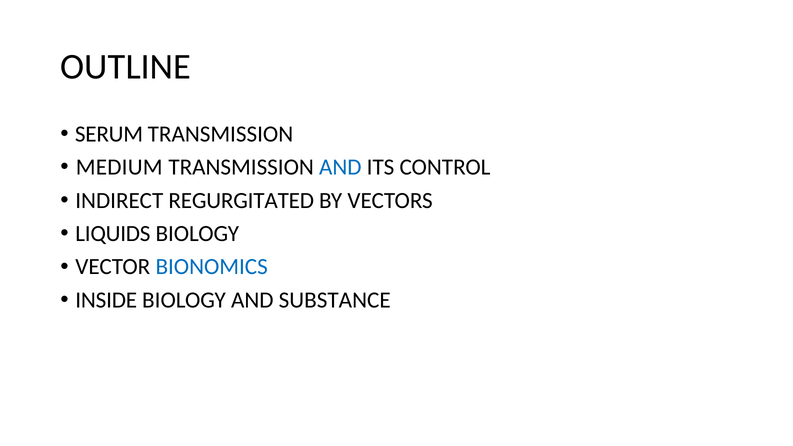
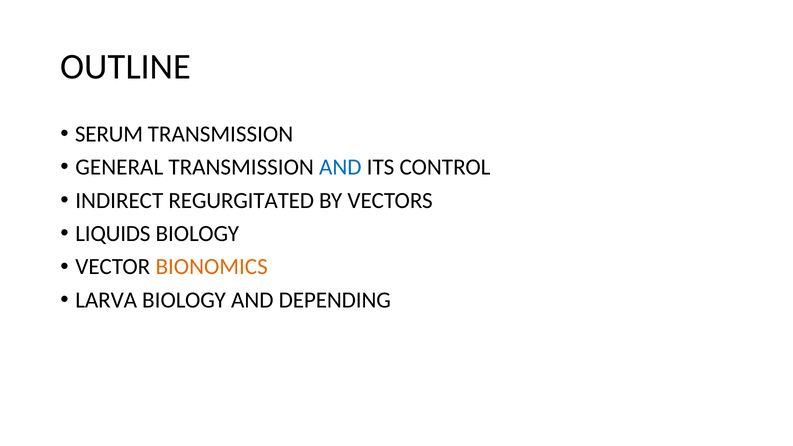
MEDIUM: MEDIUM -> GENERAL (119, 167)
BIONOMICS colour: blue -> orange (212, 267)
INSIDE: INSIDE -> LARVA (106, 300)
SUBSTANCE: SUBSTANCE -> DEPENDING (335, 300)
